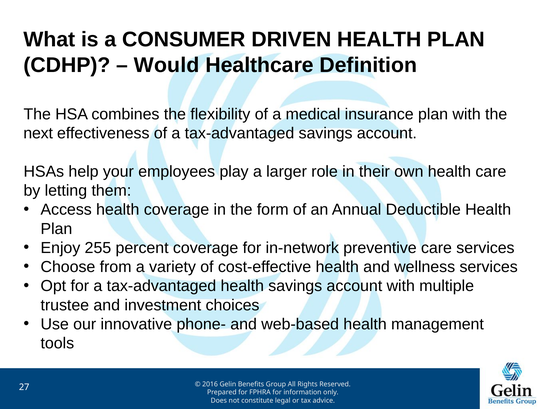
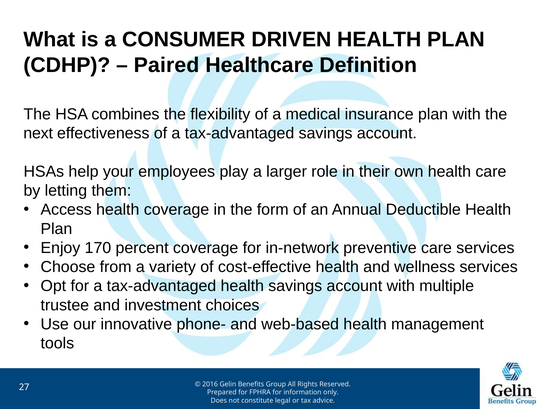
Would: Would -> Paired (167, 65)
255: 255 -> 170 (98, 248)
